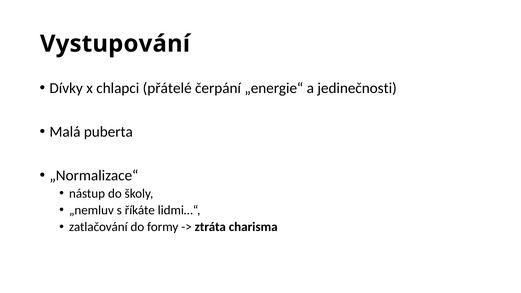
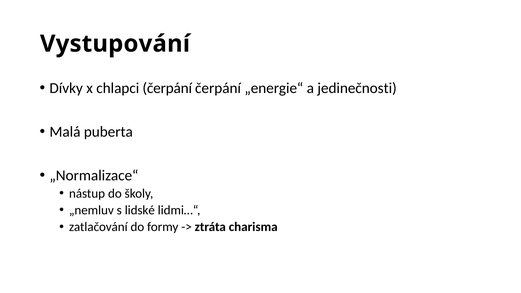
chlapci přátelé: přátelé -> čerpání (167, 88)
říkáte: říkáte -> lidské (140, 210)
